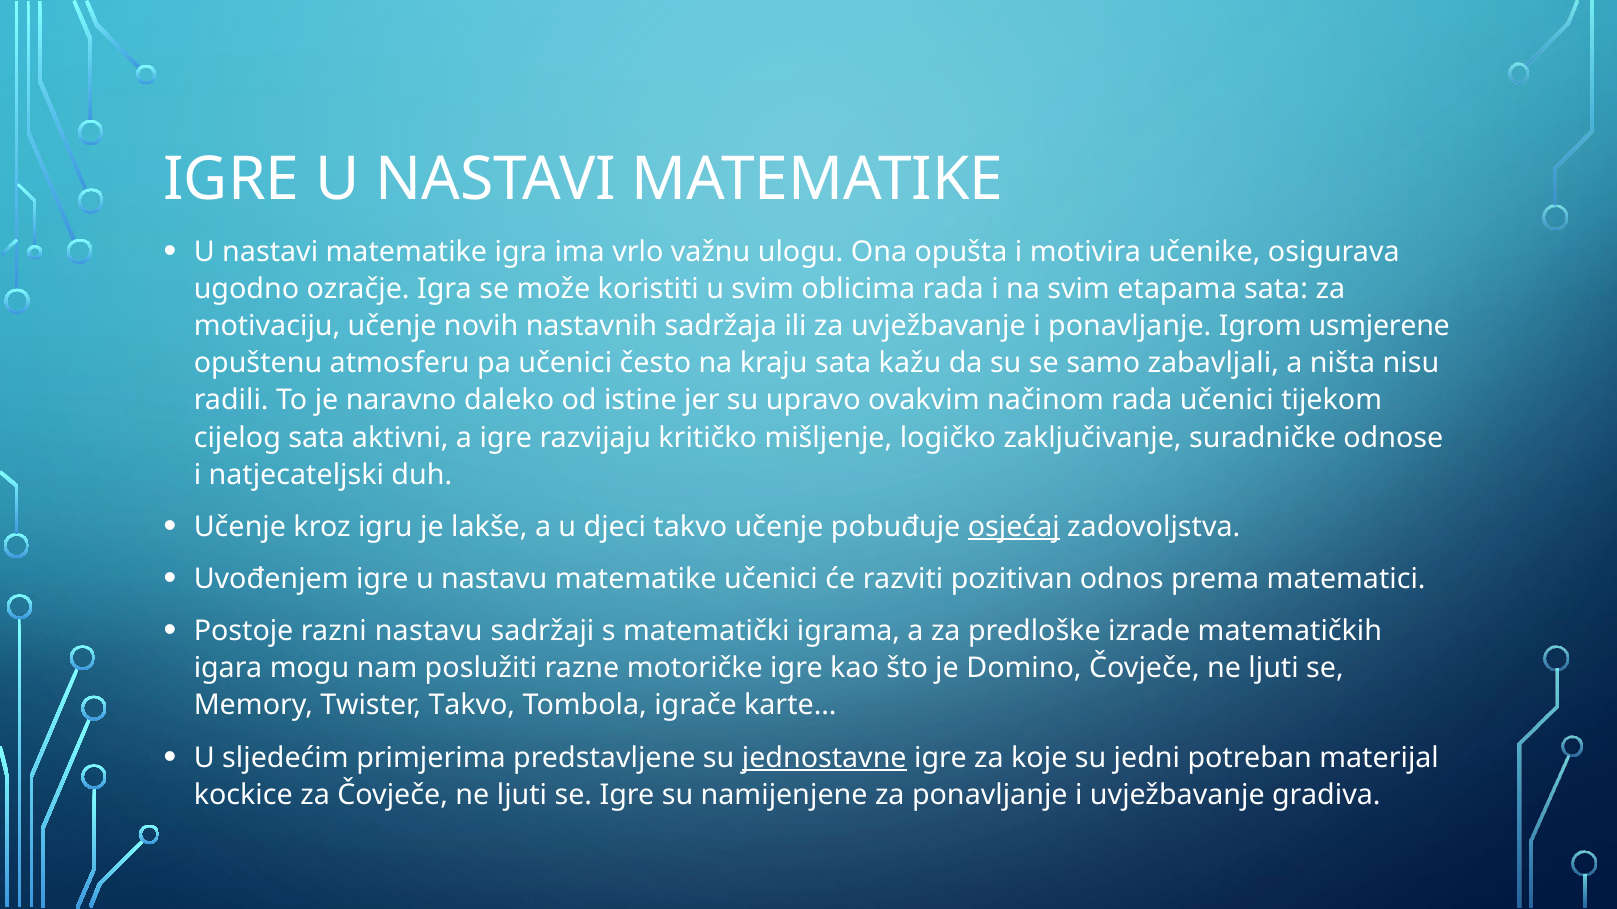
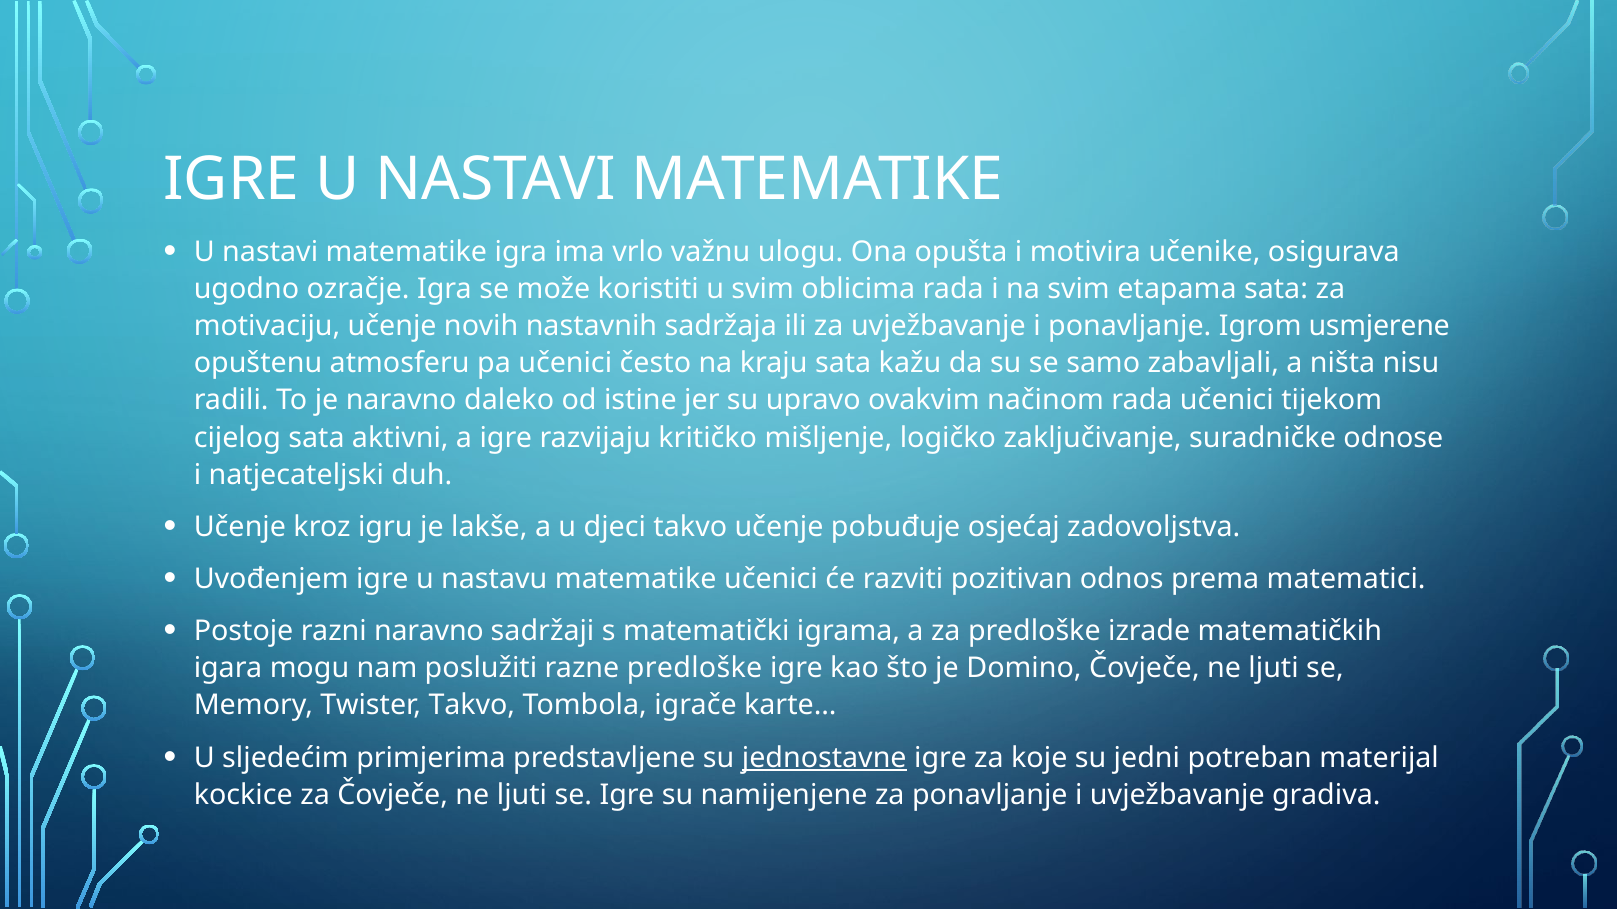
osjećaj underline: present -> none (1014, 527)
razni nastavu: nastavu -> naravno (429, 632)
razne motoričke: motoričke -> predloške (695, 669)
